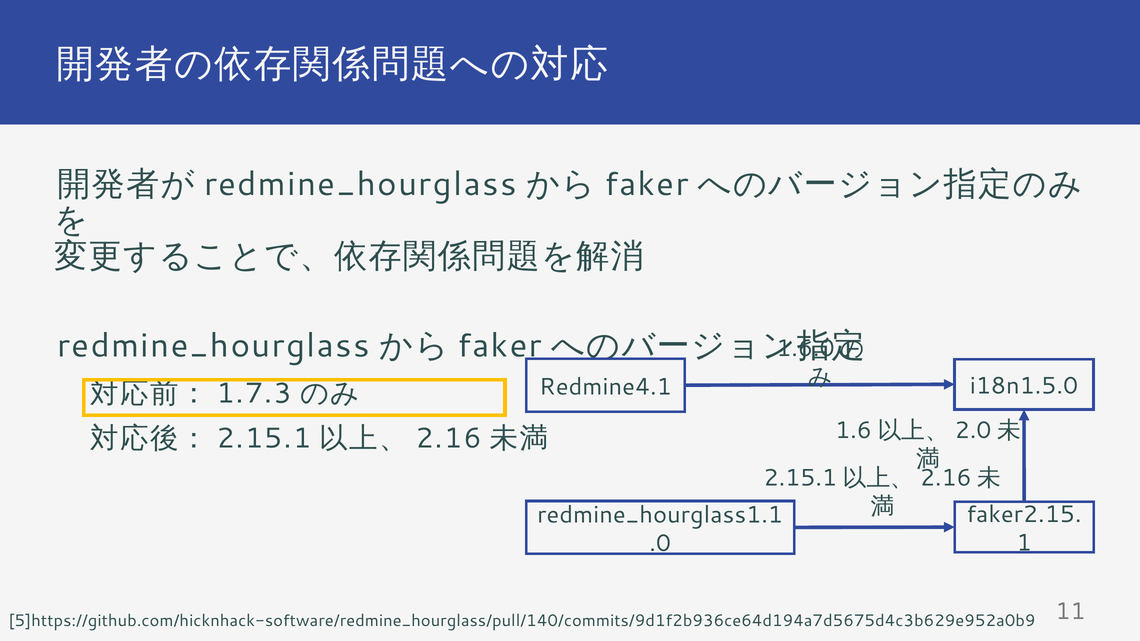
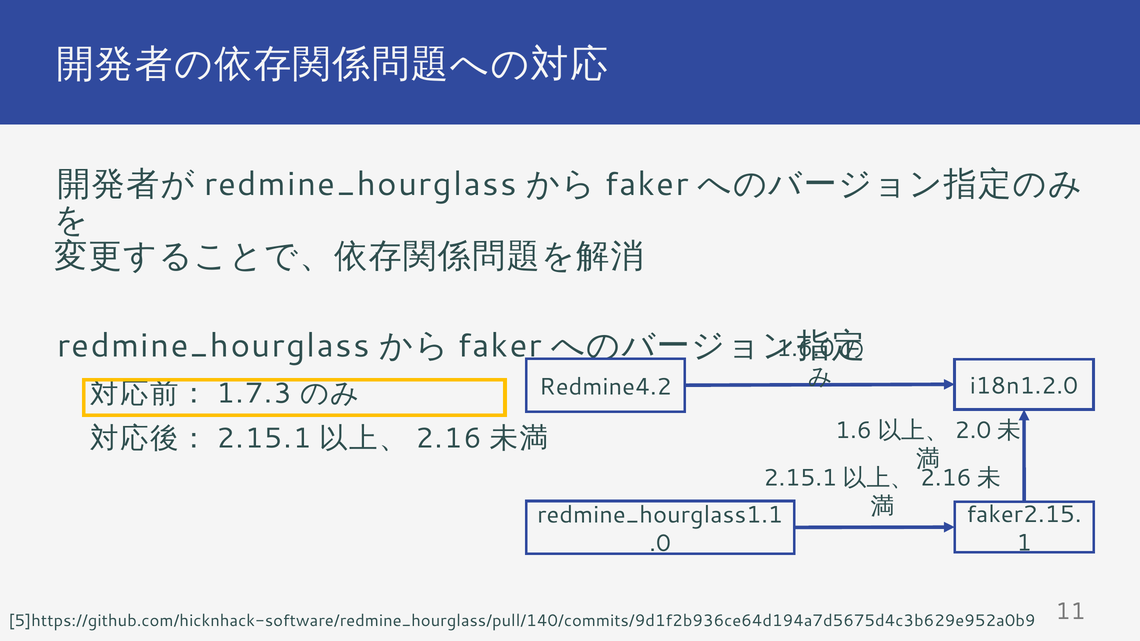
i18n1.5.0: i18n1.5.0 -> i18n1.2.0 (1024, 386)
Redmine4.1: Redmine4.1 -> Redmine4.2 (605, 387)
